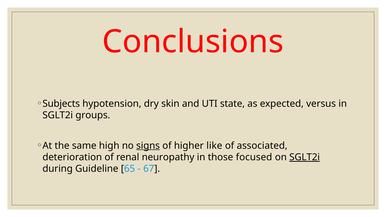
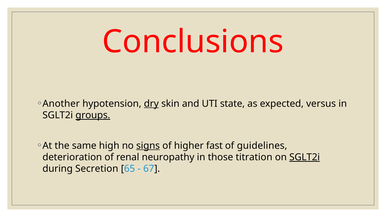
Subjects: Subjects -> Another (61, 104)
dry underline: none -> present (151, 104)
groups underline: none -> present (93, 115)
like: like -> fast (214, 146)
associated: associated -> guidelines (262, 146)
focused: focused -> titration (254, 157)
Guideline: Guideline -> Secretion (97, 169)
